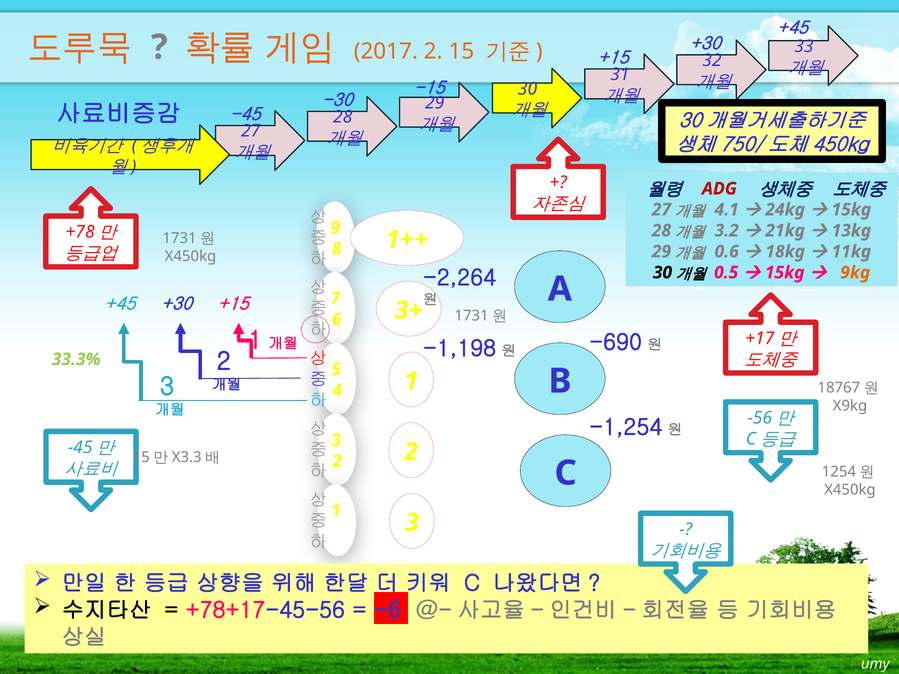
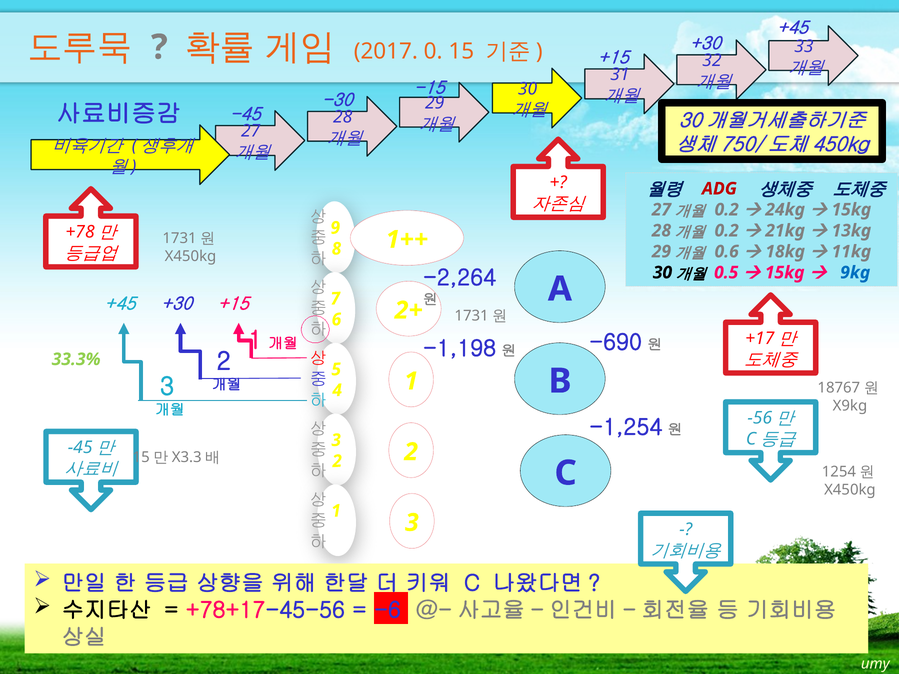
2017 2: 2 -> 0 (433, 51)
4.1: 4.1 -> 0.2 (727, 210)
3.2: 3.2 -> 0.2 (727, 231)
9kg colour: orange -> blue (855, 273)
3+: 3+ -> 2+ (409, 310)
